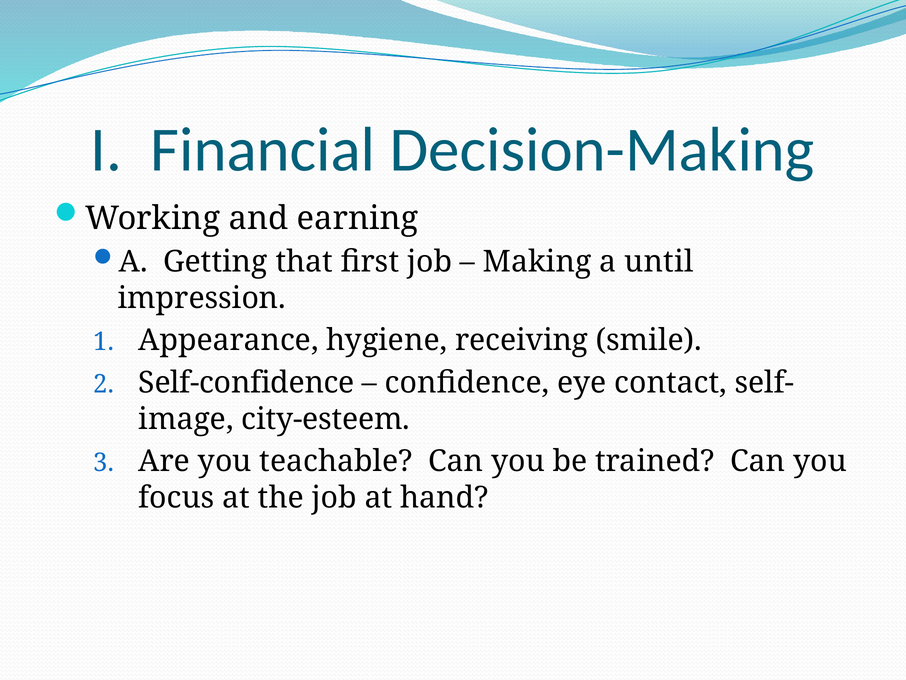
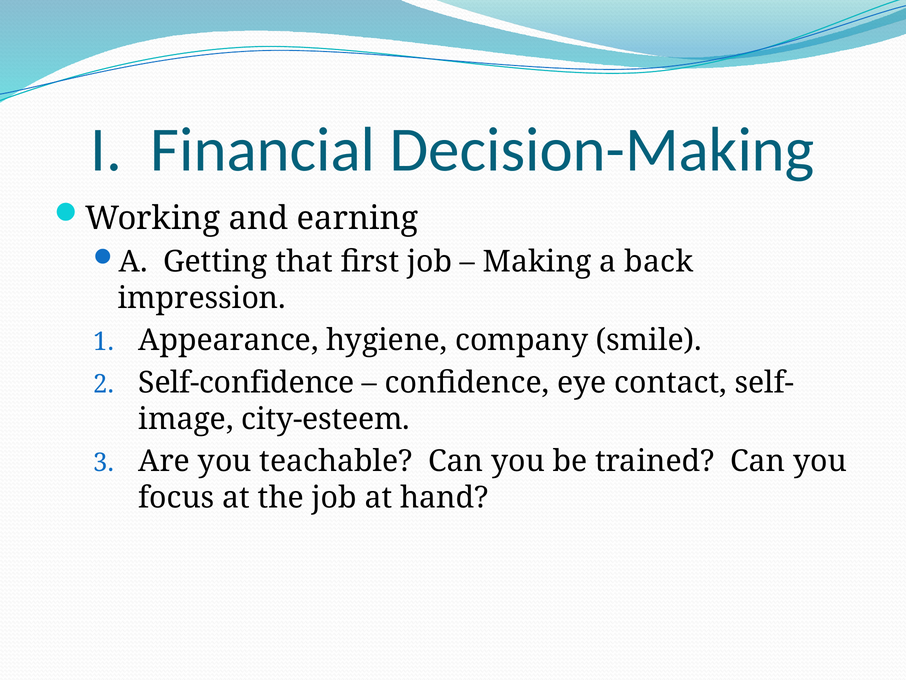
until: until -> back (659, 262)
receiving: receiving -> company (522, 340)
